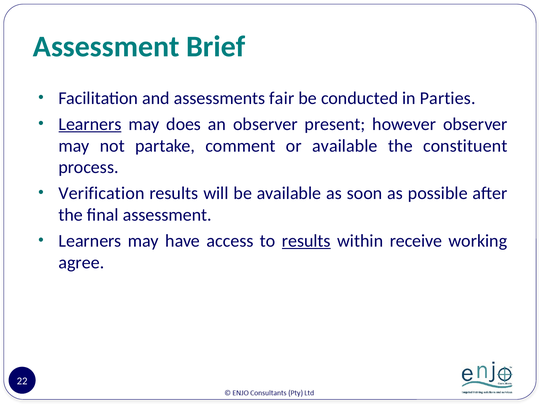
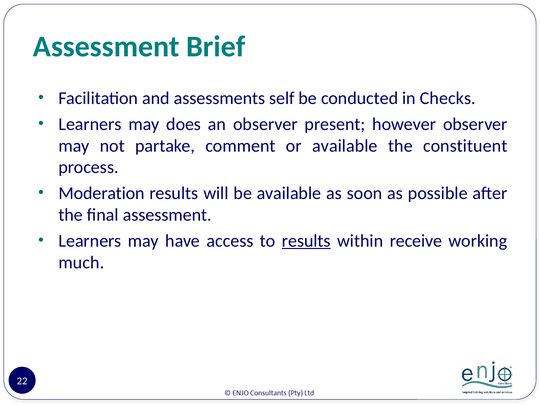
fair: fair -> self (282, 98)
Parties: Parties -> Checks (448, 98)
Learners underline: present -> none (90, 124)
Verification: Verification -> Moderation (102, 193)
agree: agree -> much (81, 262)
